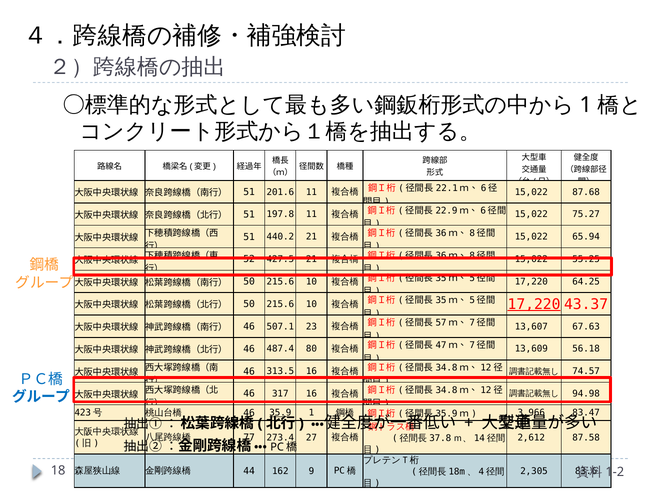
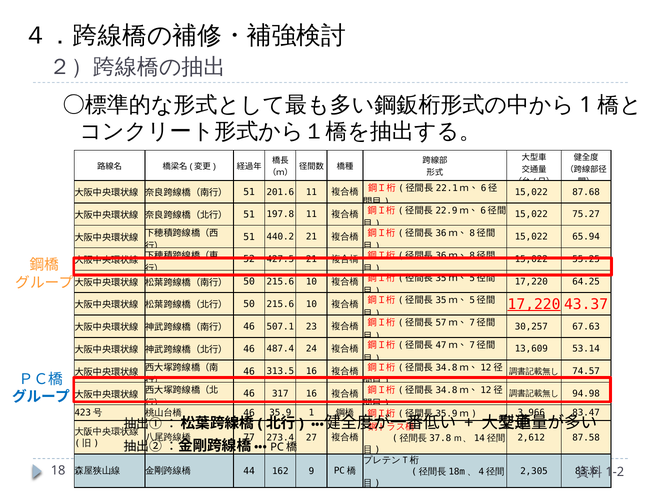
13,607: 13,607 -> 30,257 (531, 327)
56.18: 56.18 -> 53.14 (586, 349)
80: 80 -> 24 (311, 349)
35.9 underline: present -> none (280, 414)
